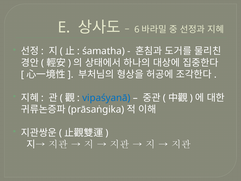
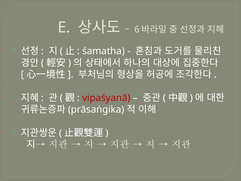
vipaśyanā colour: blue -> red (106, 98)
